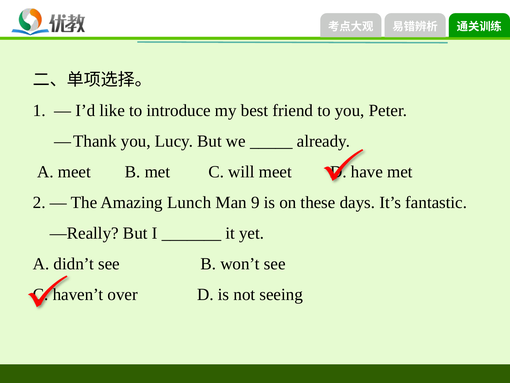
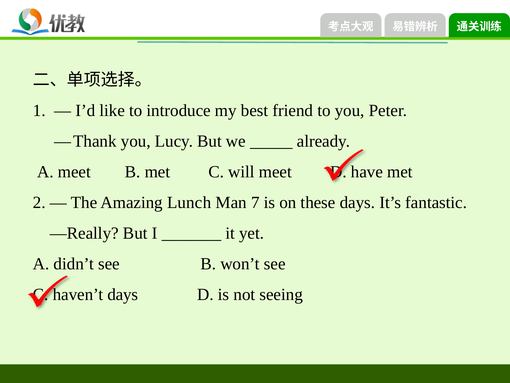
9: 9 -> 7 (255, 202)
over: over -> days (123, 294)
